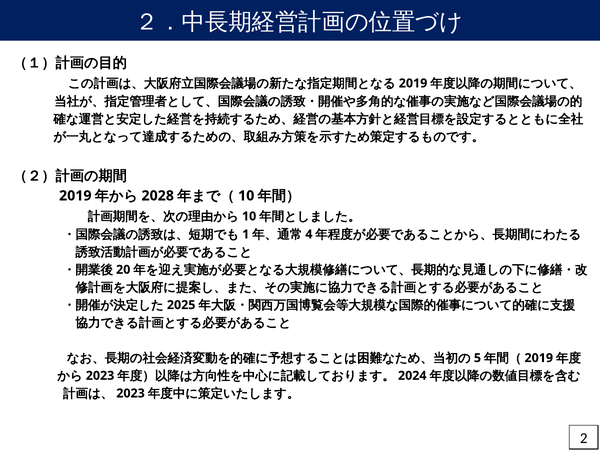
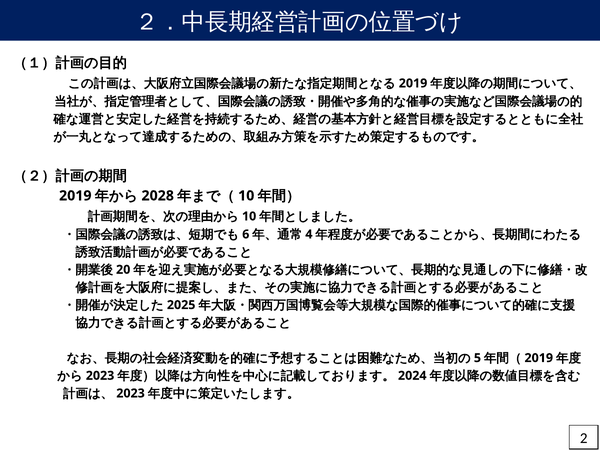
1: 1 -> 6 (246, 234)
